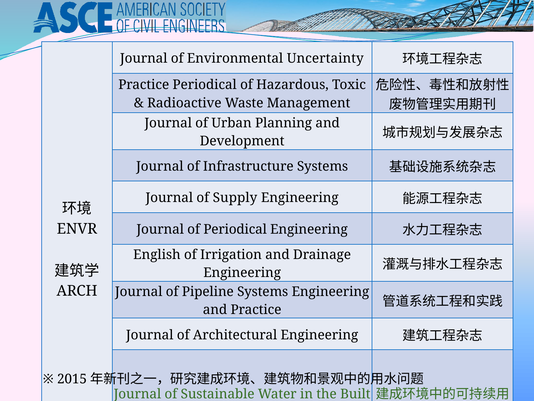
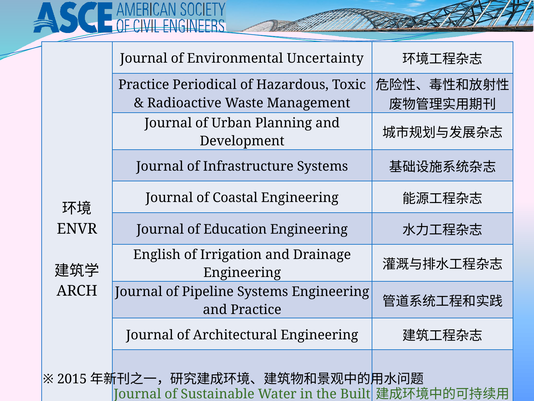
Supply: Supply -> Coastal (235, 198)
of Periodical: Periodical -> Education (235, 229)
